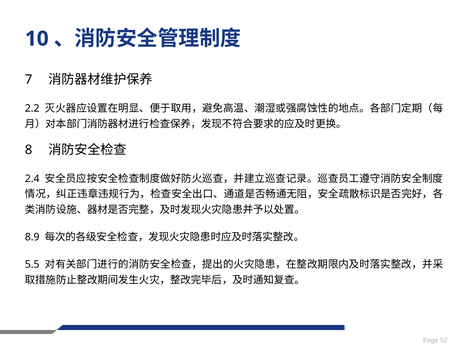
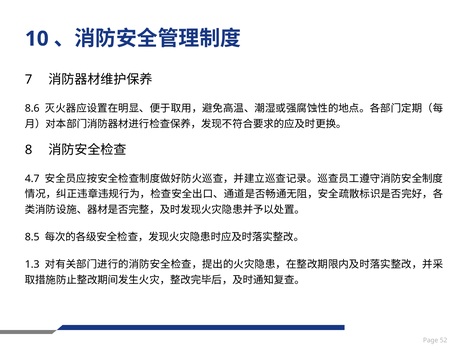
2.2: 2.2 -> 8.6 (32, 108)
2.4: 2.4 -> 4.7 (32, 179)
8.9: 8.9 -> 8.5 (32, 237)
5.5: 5.5 -> 1.3 (32, 264)
